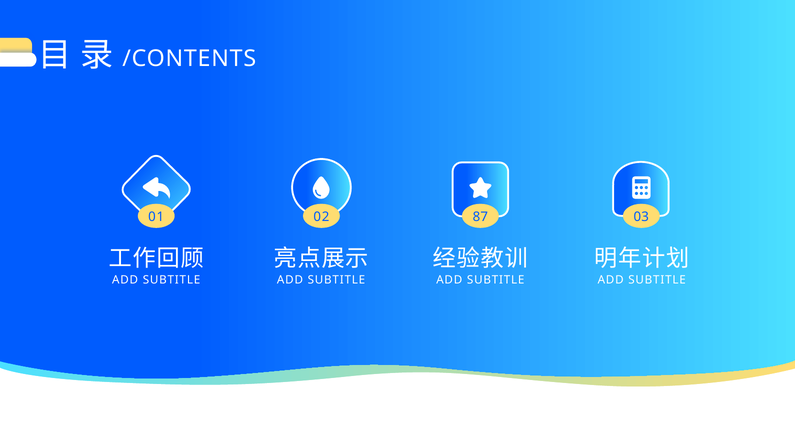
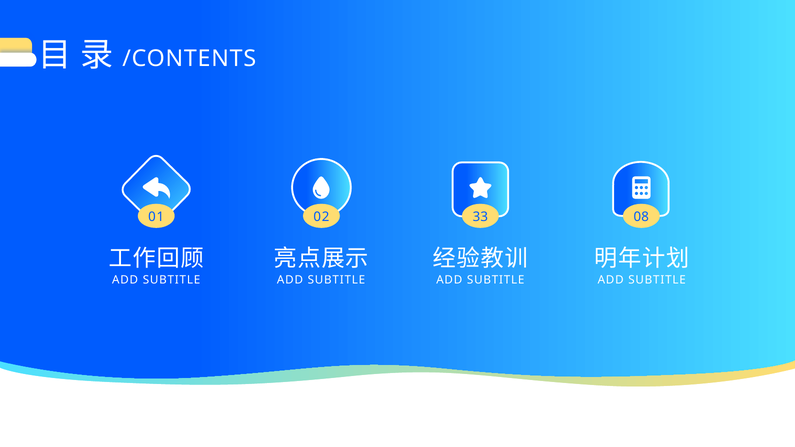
87: 87 -> 33 (480, 217)
03: 03 -> 08 (641, 217)
